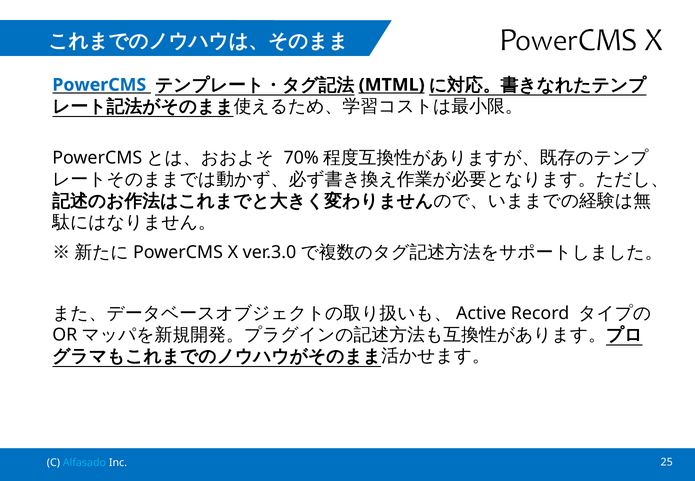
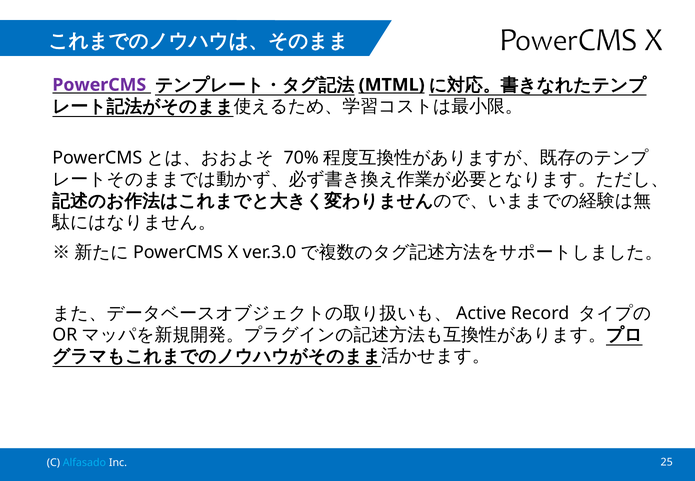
PowerCMS colour: blue -> purple (99, 85)
